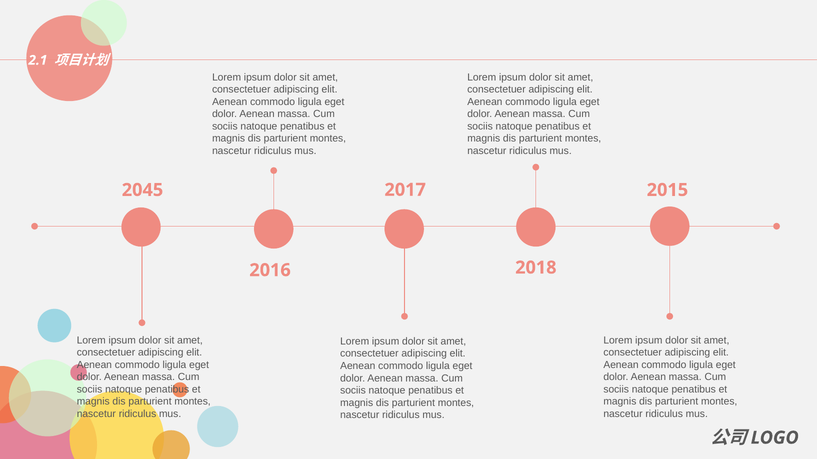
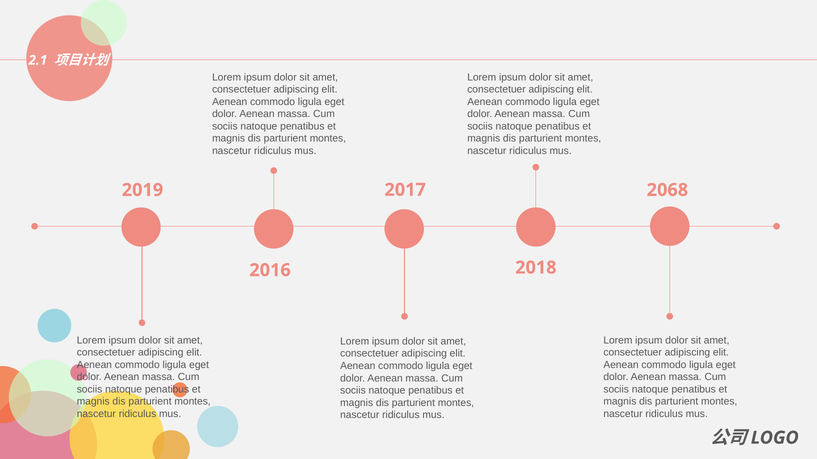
2045: 2045 -> 2019 (142, 190)
2015: 2015 -> 2068 (667, 190)
